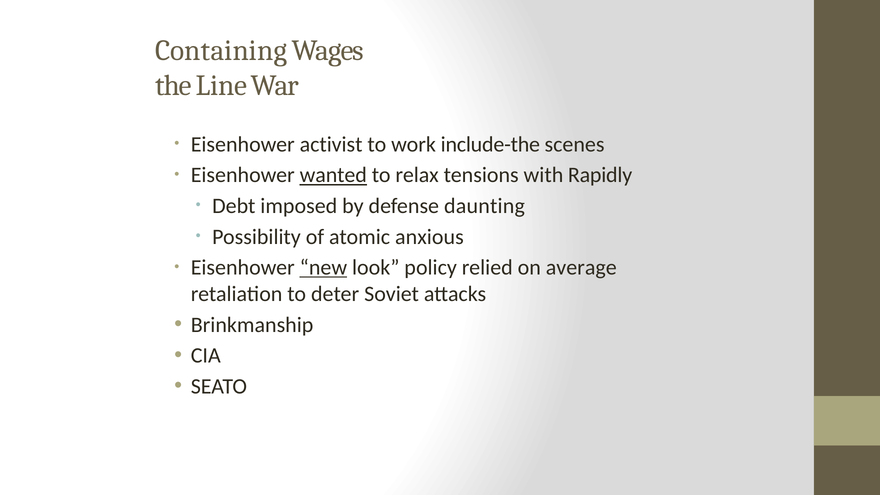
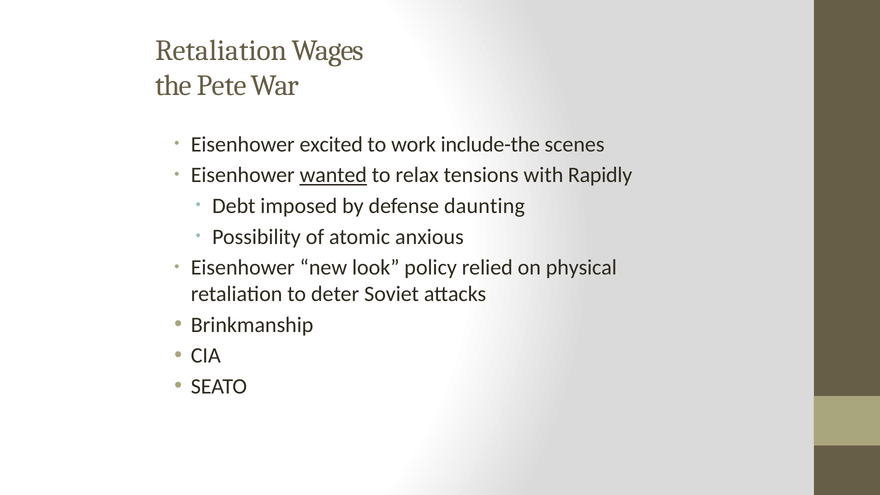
Containing: Containing -> Retaliation (221, 50)
Line: Line -> Pete (222, 86)
activist: activist -> excited (331, 144)
new underline: present -> none (323, 268)
average: average -> physical (581, 268)
